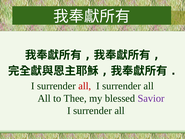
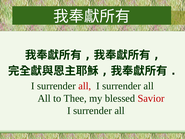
Savior colour: purple -> red (151, 98)
